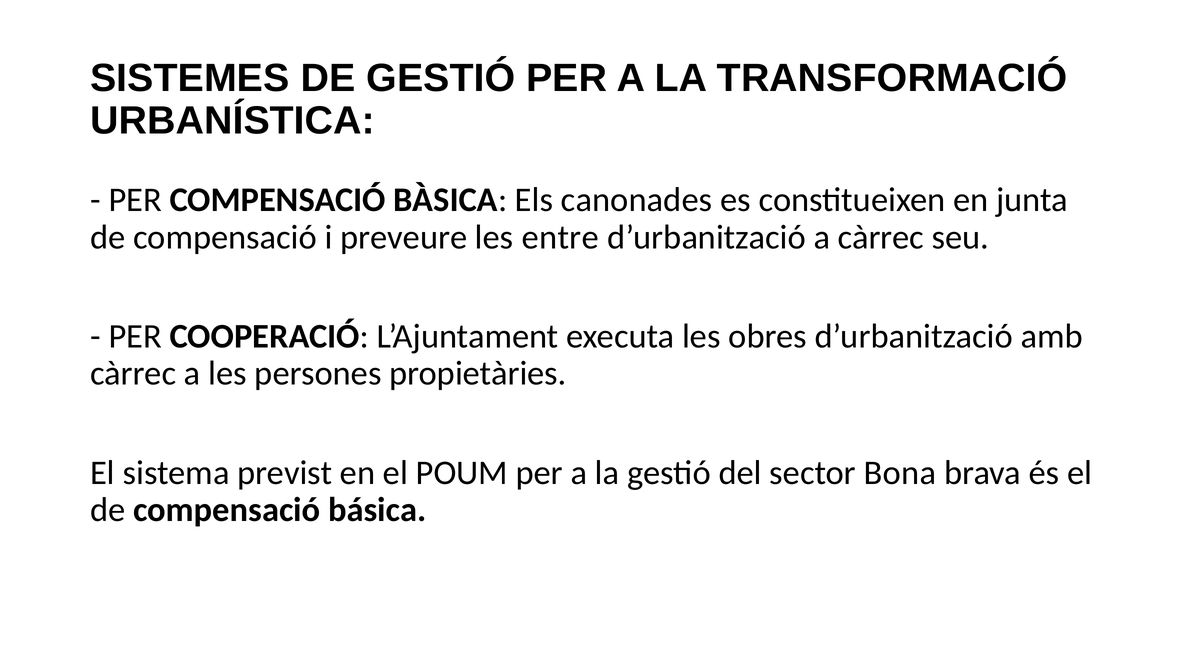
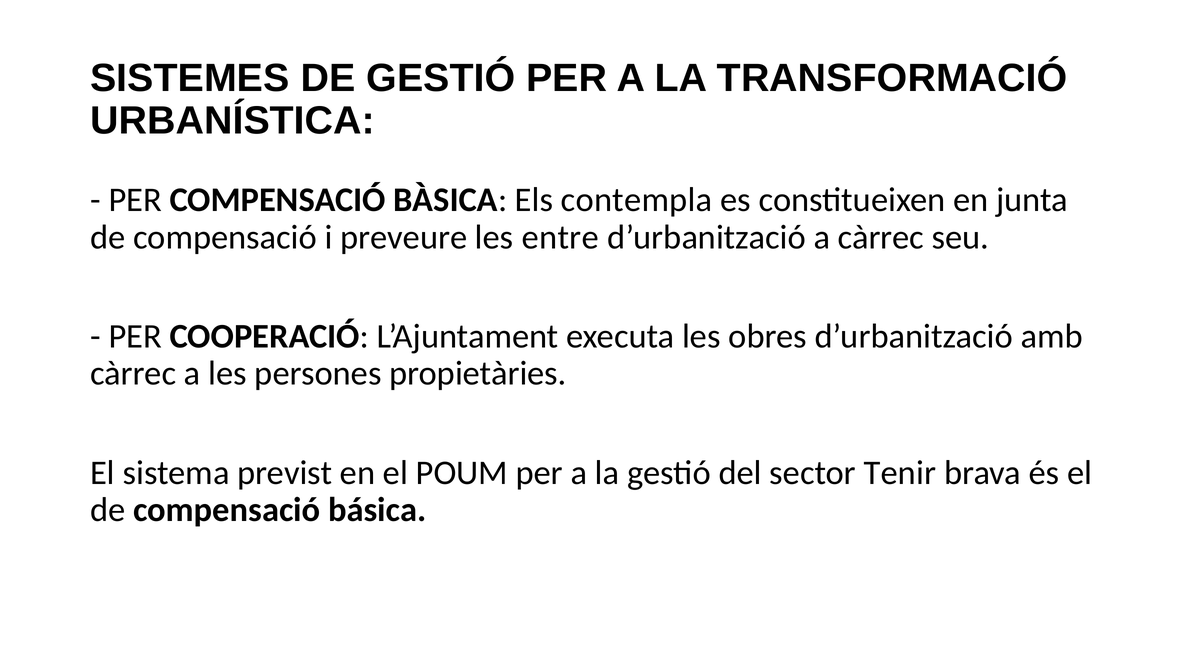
canonades: canonades -> contempla (637, 200)
Bona: Bona -> Tenir (900, 473)
